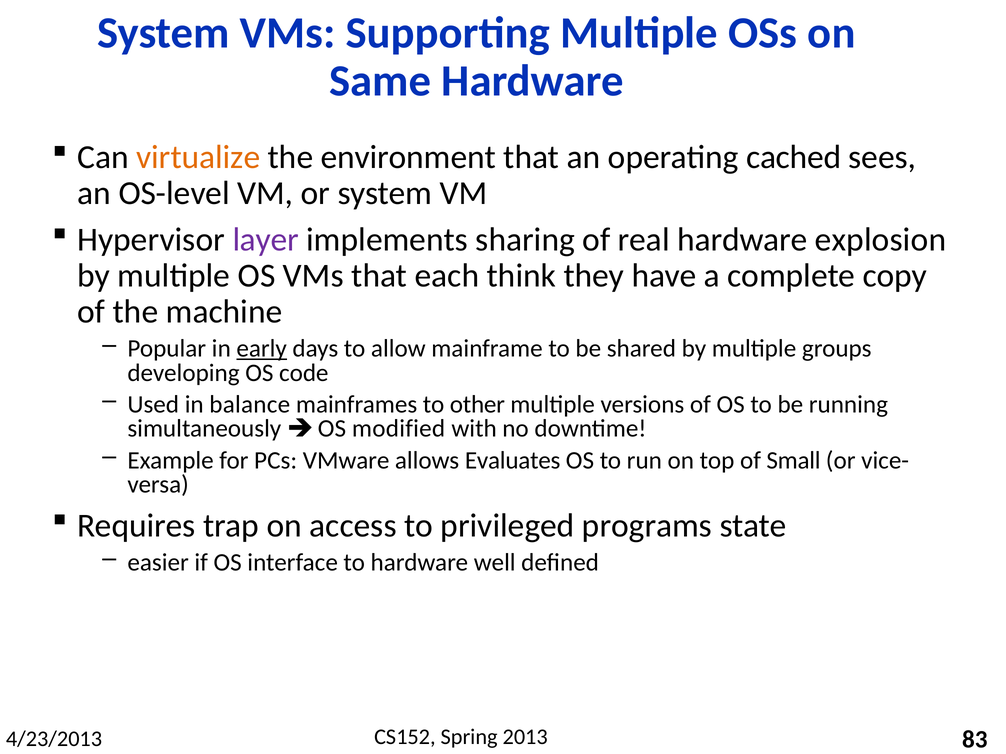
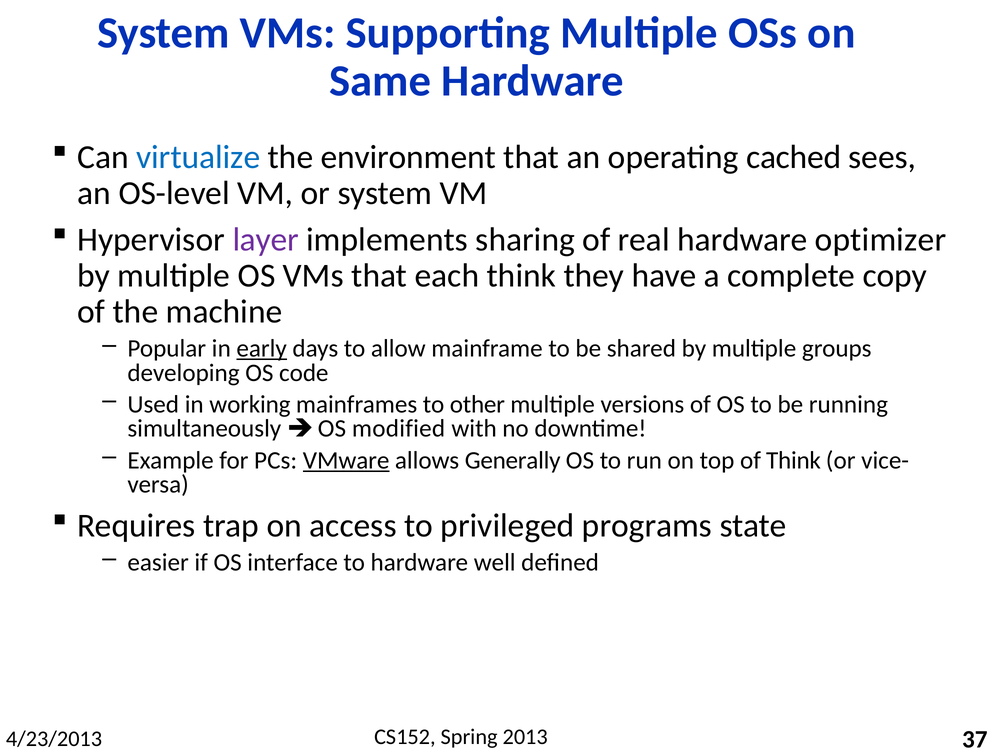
virtualize colour: orange -> blue (198, 157)
explosion: explosion -> optimizer (881, 240)
balance: balance -> working (250, 405)
VMware underline: none -> present (346, 461)
Evaluates: Evaluates -> Generally (513, 461)
of Small: Small -> Think (793, 461)
83: 83 -> 37 (975, 740)
